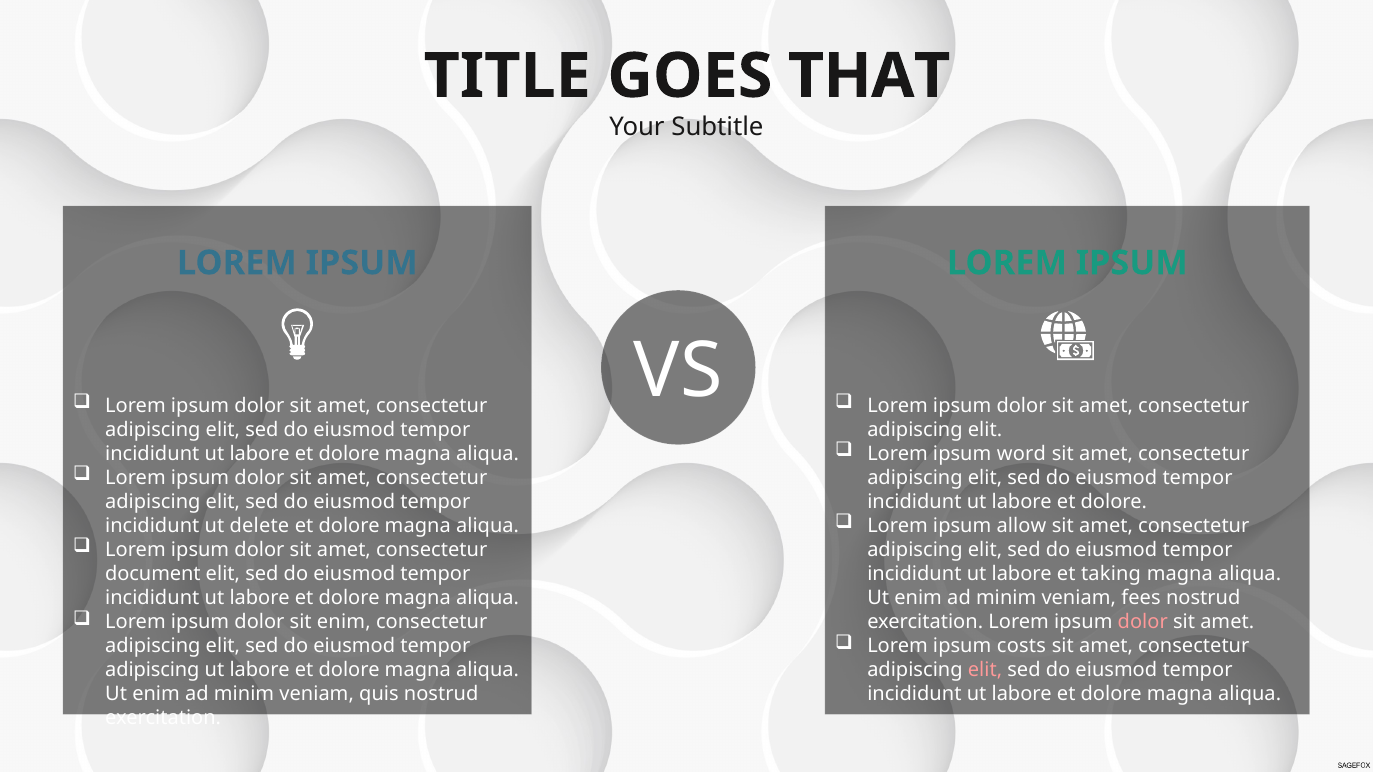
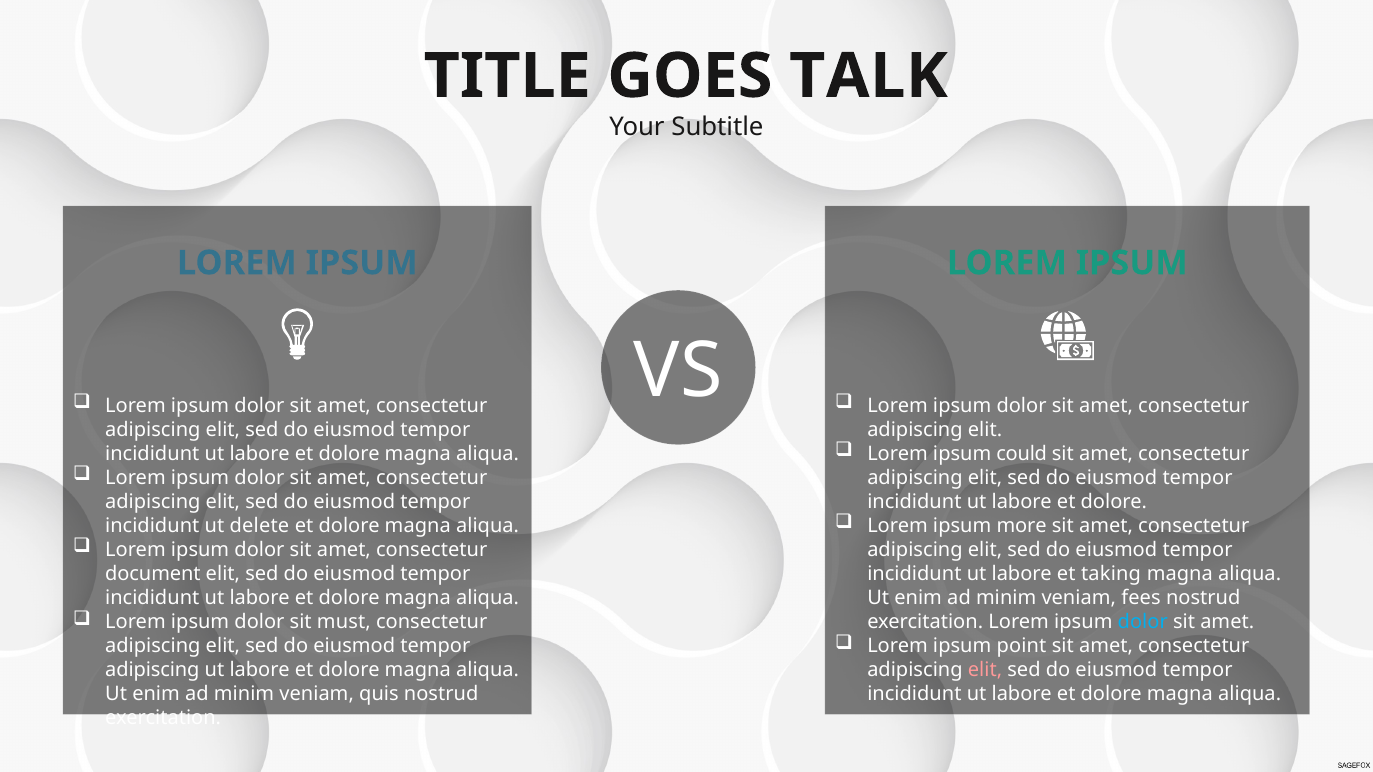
THAT: THAT -> TALK (868, 76)
word: word -> could (1022, 454)
allow: allow -> more (1022, 526)
sit enim: enim -> must (344, 622)
dolor colour: pink -> light blue (1143, 622)
costs: costs -> point (1021, 646)
